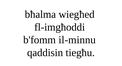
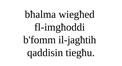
il-minnu: il-minnu -> il-jagħtih (77, 40)
